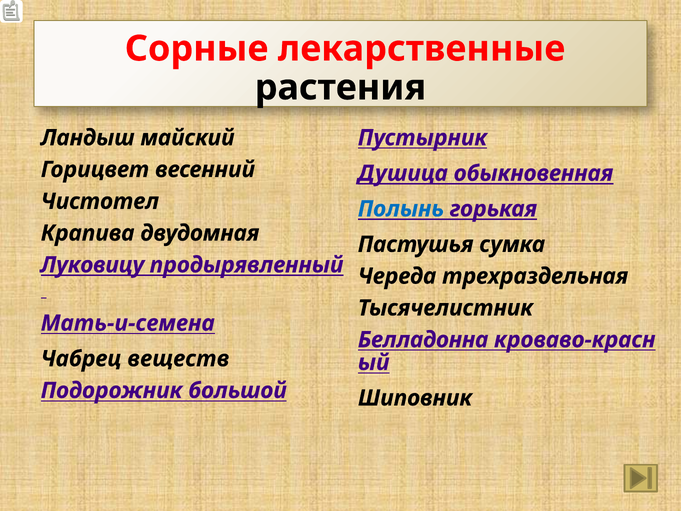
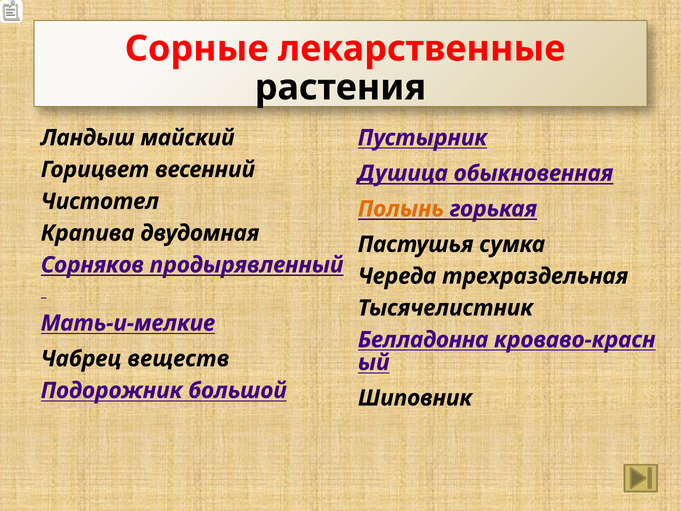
Полынь colour: blue -> orange (401, 209)
Луковицу: Луковицу -> Сорняков (92, 265)
Мать-и-семена: Мать-и-семена -> Мать-и-мелкие (128, 323)
